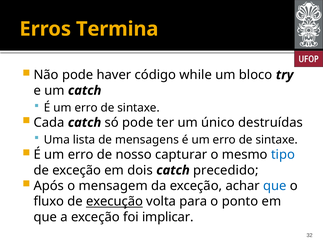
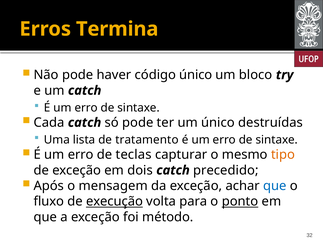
código while: while -> único (196, 75)
mensagens: mensagens -> tratamento (147, 140)
nosso: nosso -> teclas (134, 155)
tipo colour: blue -> orange (283, 155)
ponto underline: none -> present (240, 202)
implicar: implicar -> método (168, 217)
